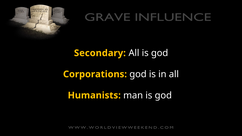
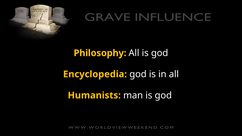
Secondary: Secondary -> Philosophy (100, 53)
Corporations: Corporations -> Encyclopedia (95, 74)
